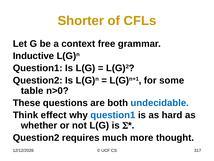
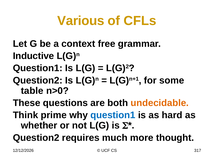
Shorter: Shorter -> Various (81, 21)
undecidable colour: blue -> orange (160, 103)
effect: effect -> prime (54, 115)
